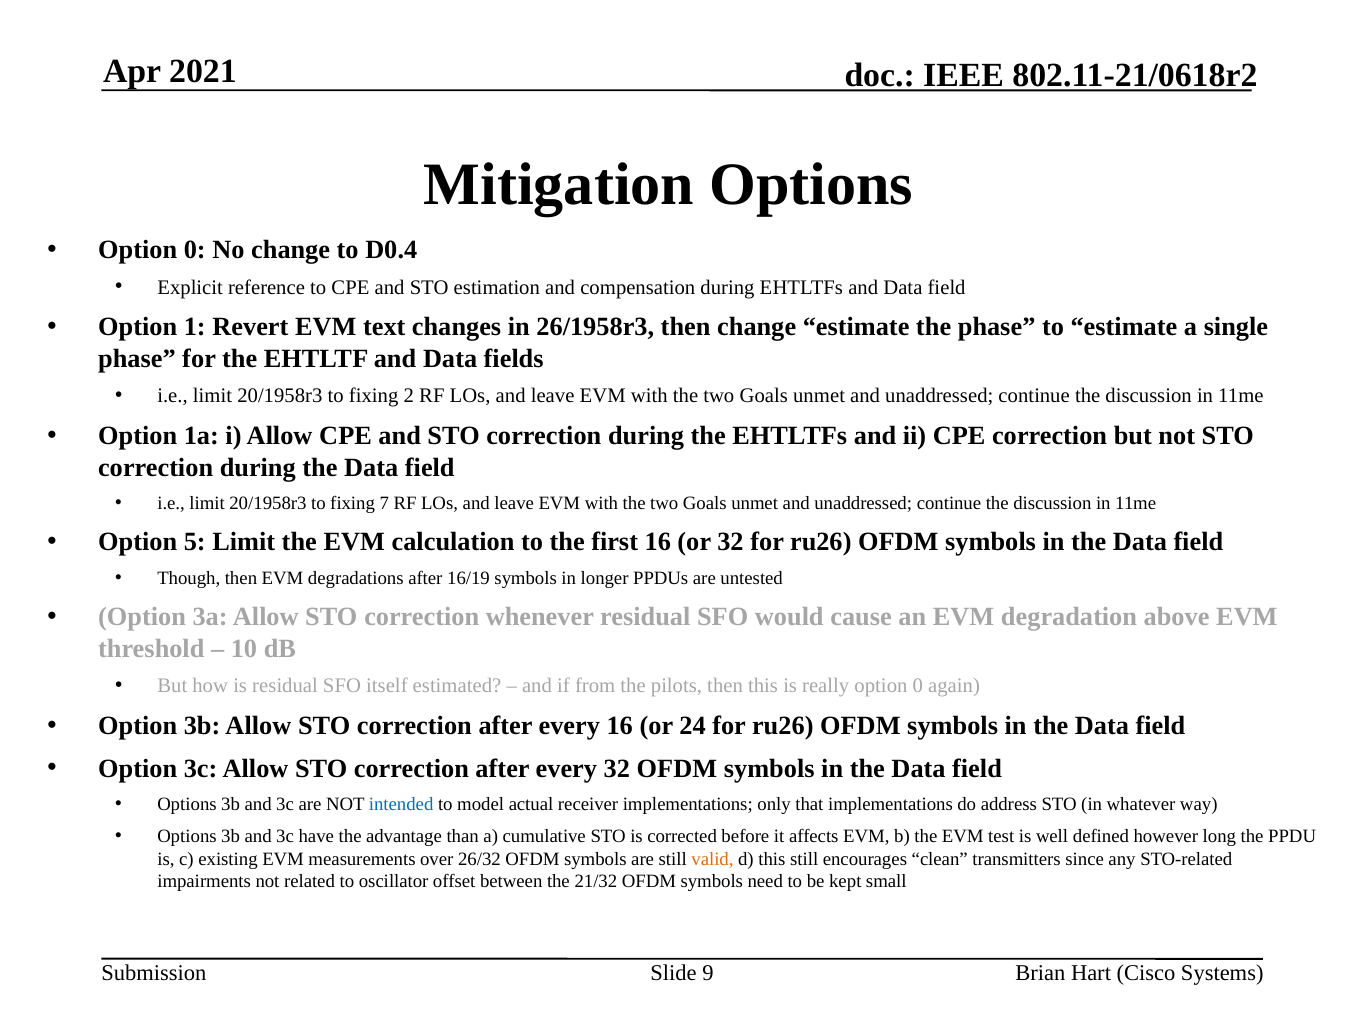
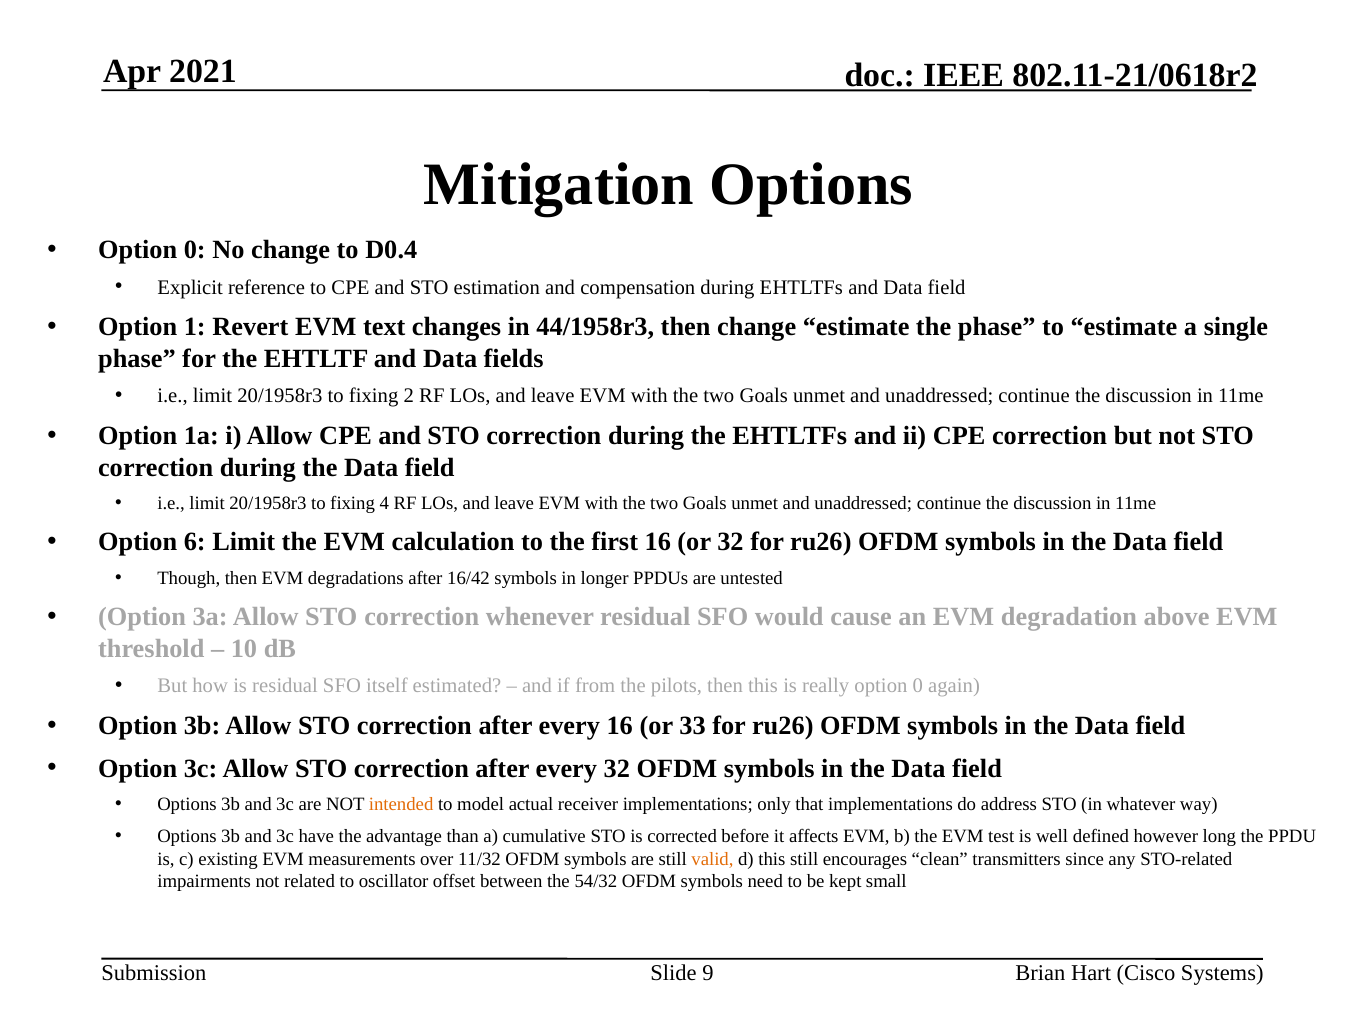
26/1958r3: 26/1958r3 -> 44/1958r3 (595, 327)
7: 7 -> 4 (384, 503)
5: 5 -> 6 (195, 542)
16/19: 16/19 -> 16/42 (469, 578)
24: 24 -> 33 (693, 726)
intended colour: blue -> orange (401, 804)
26/32: 26/32 -> 11/32 (479, 859)
21/32: 21/32 -> 54/32 (596, 882)
